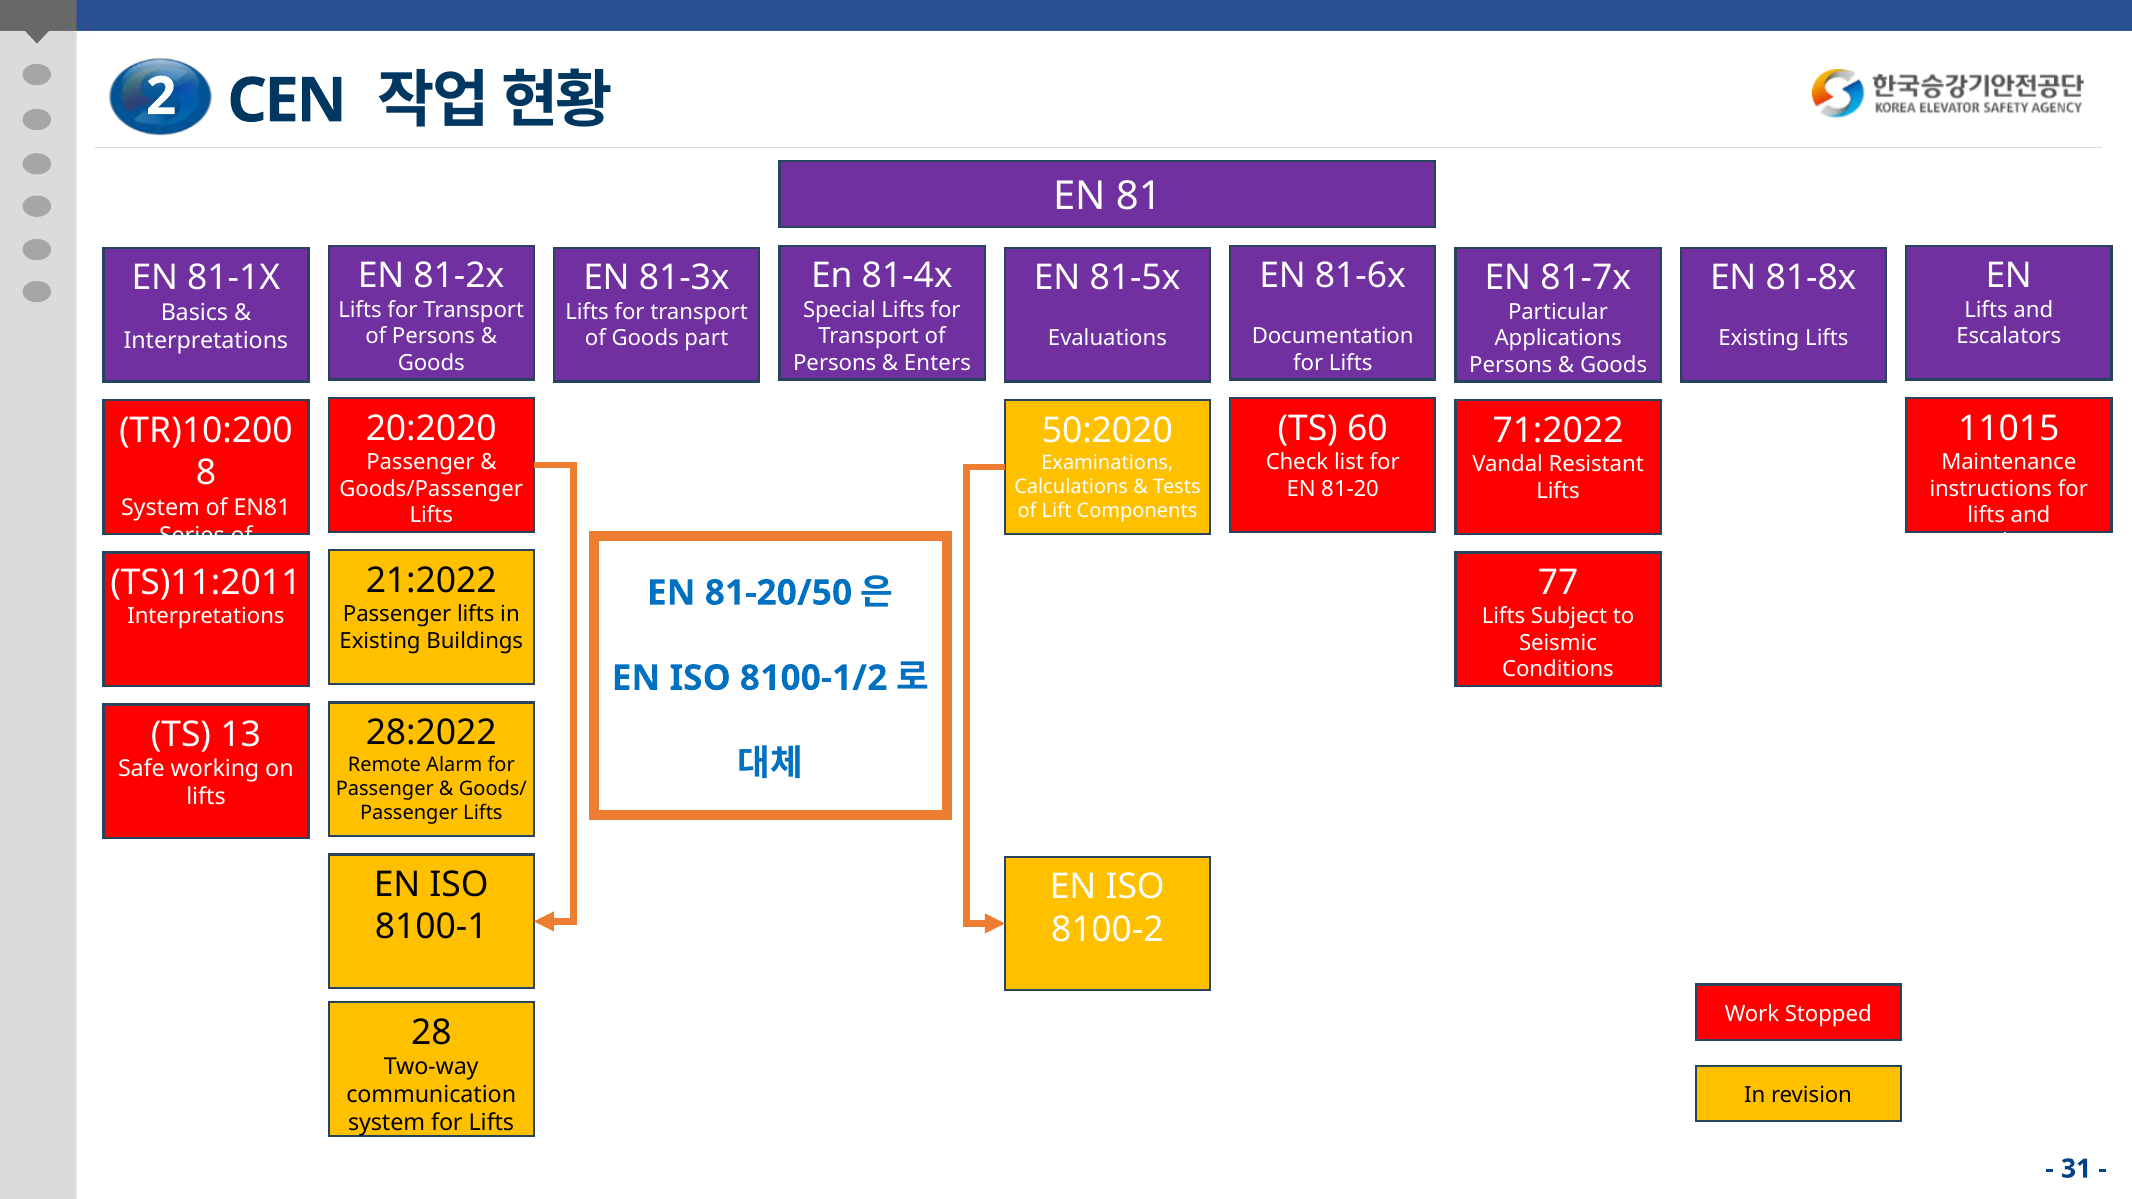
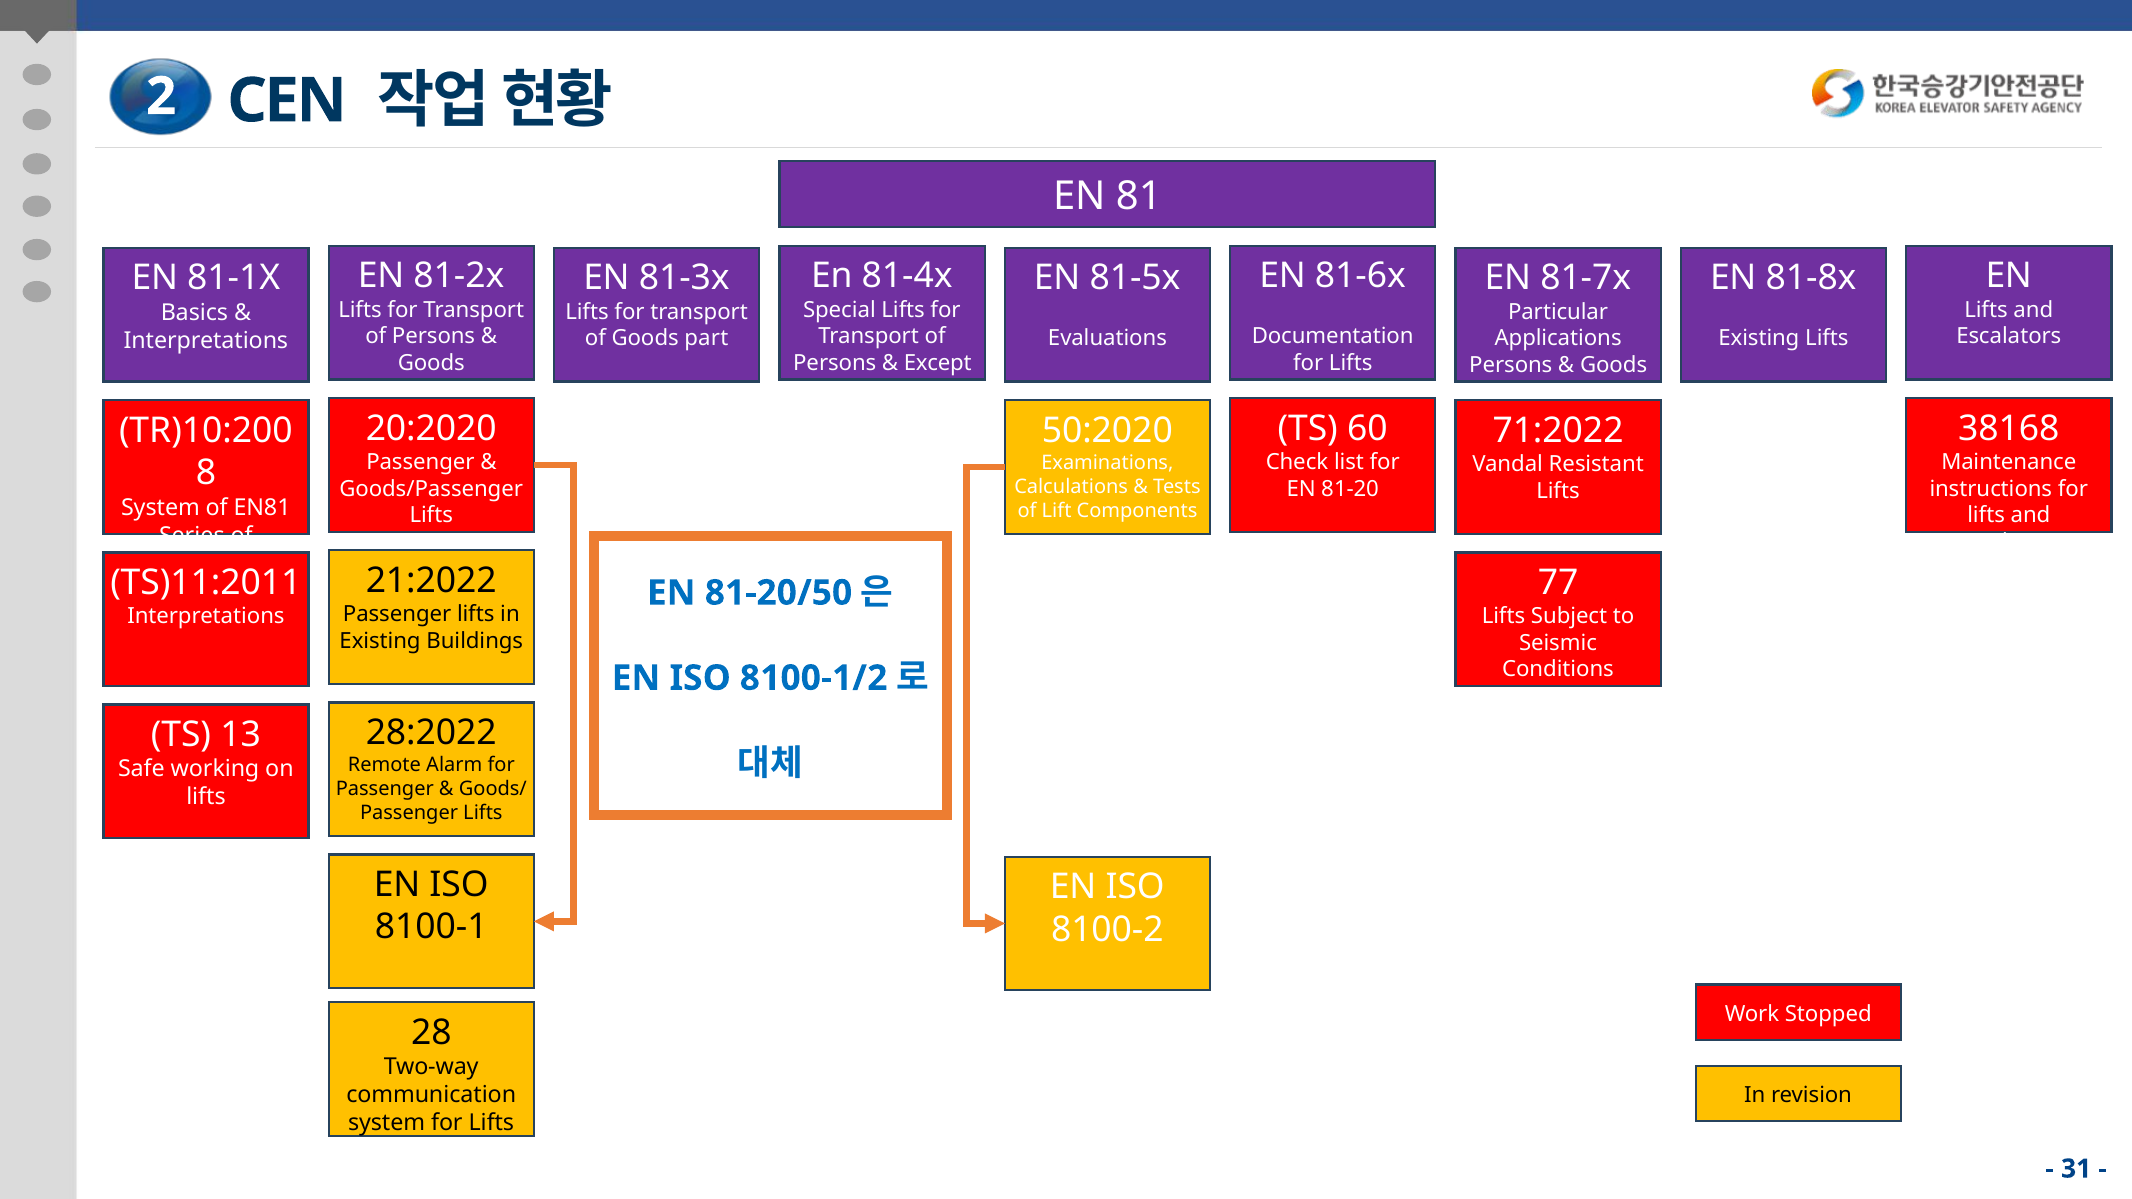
Enters: Enters -> Except (938, 363)
11015: 11015 -> 38168 (2009, 428)
